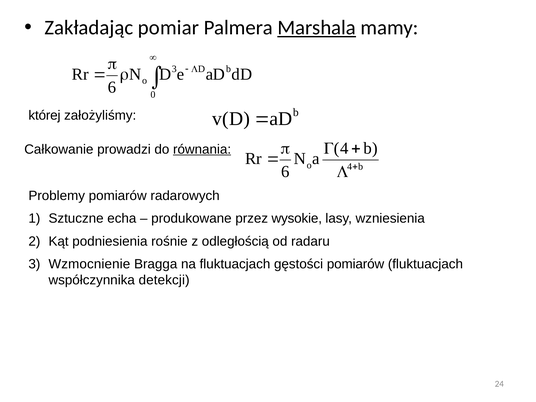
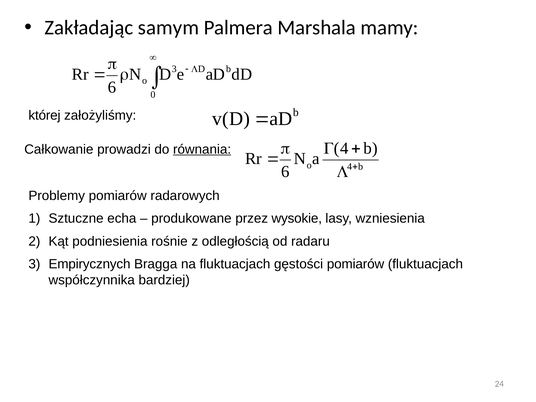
pomiar: pomiar -> samym (169, 28)
Marshala underline: present -> none (317, 28)
Wzmocnienie: Wzmocnienie -> Empirycznych (90, 264)
detekcji: detekcji -> bardziej (164, 280)
